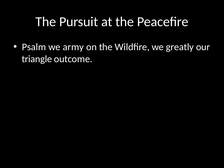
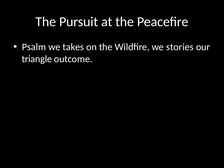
army: army -> takes (73, 47)
greatly: greatly -> stories (180, 47)
